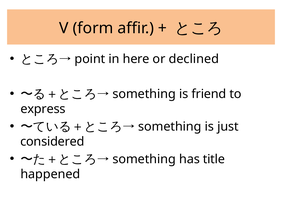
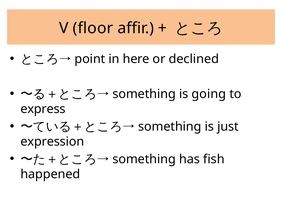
form: form -> floor (93, 28)
friend: friend -> going (209, 94)
considered: considered -> expression (52, 142)
title: title -> fish (214, 159)
